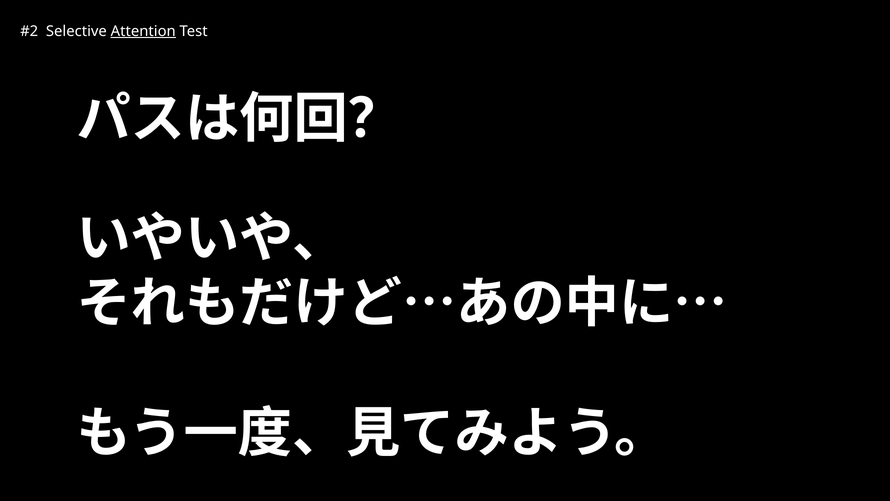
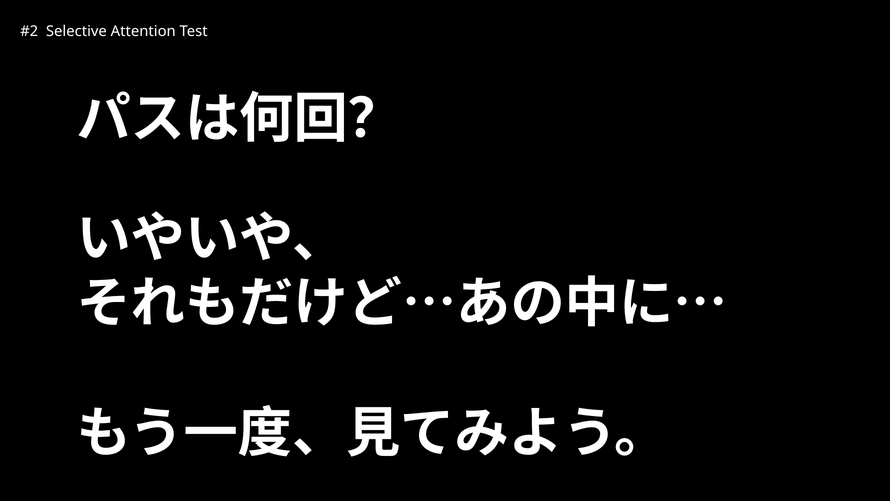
Attention underline: present -> none (143, 31)
